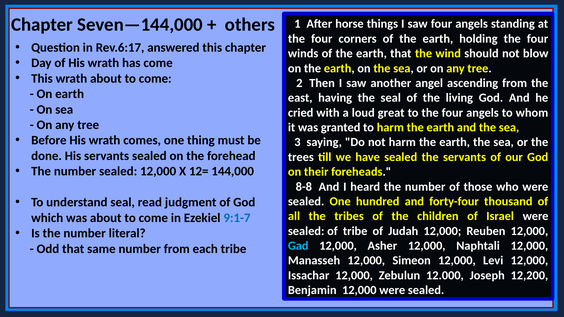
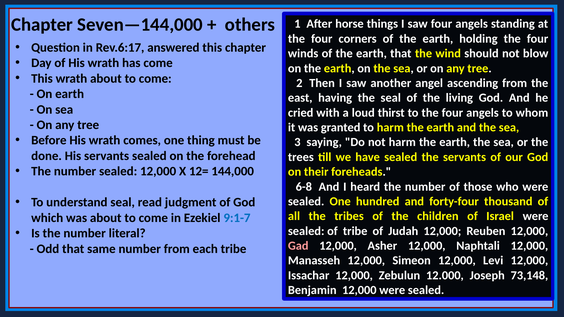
great: great -> thirst (391, 113)
8-8: 8-8 -> 6-8 (304, 187)
Gad colour: light blue -> pink (298, 246)
12,200: 12,200 -> 73,148 (529, 276)
